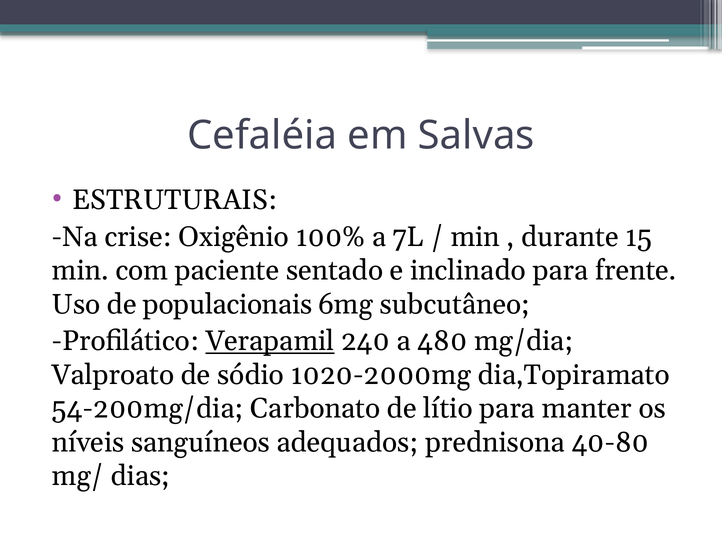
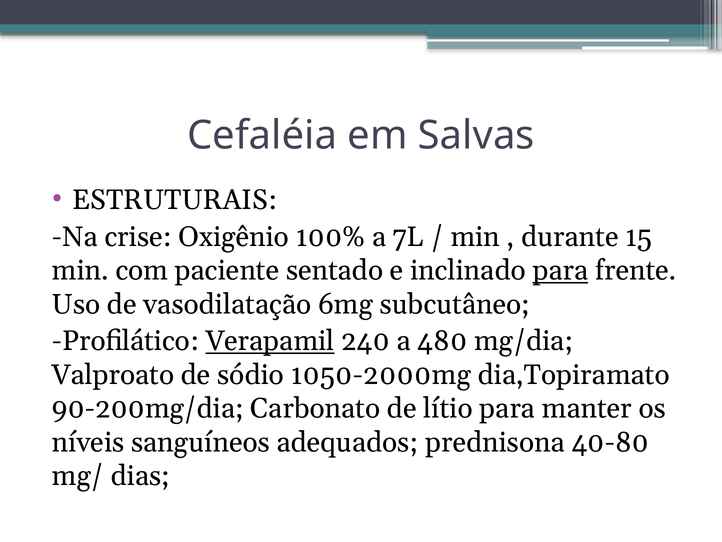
para underline: none -> present (560, 270)
populacionais: populacionais -> vasodilatação (227, 304)
1020-2000mg: 1020-2000mg -> 1050-2000mg (381, 375)
54-200mg/dia: 54-200mg/dia -> 90-200mg/dia (148, 408)
